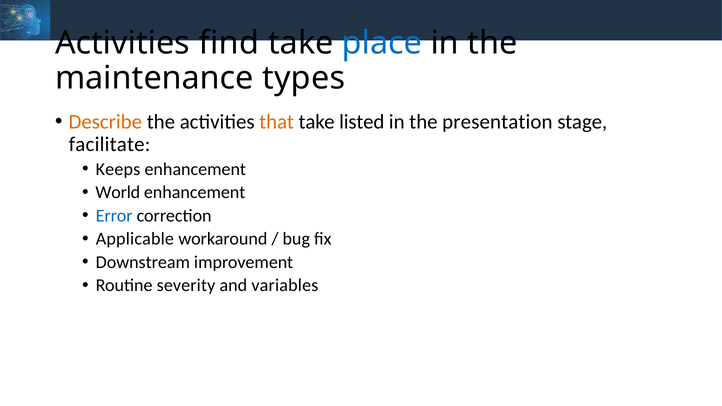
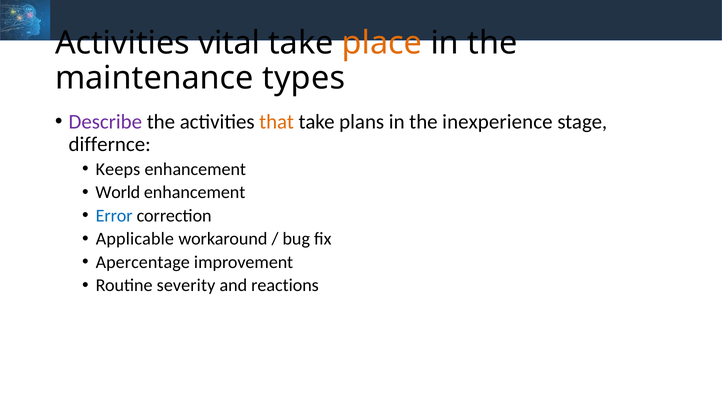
find: find -> vital (229, 43)
place colour: blue -> orange (382, 43)
Describe colour: orange -> purple (105, 122)
listed: listed -> plans (362, 122)
presentation: presentation -> inexperience (497, 122)
facilitate: facilitate -> differnce (110, 144)
Downstream: Downstream -> Apercentage (143, 262)
variables: variables -> reactions (285, 286)
